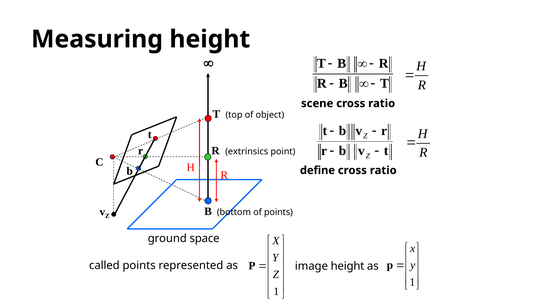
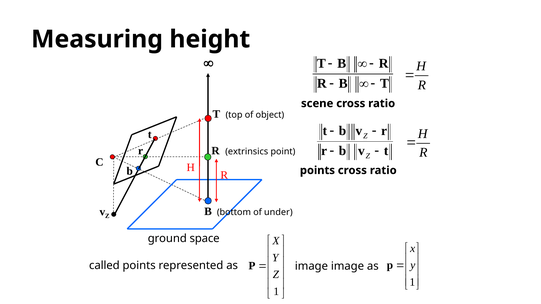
define: define -> points (317, 171)
of points: points -> under (278, 212)
image height: height -> image (347, 267)
